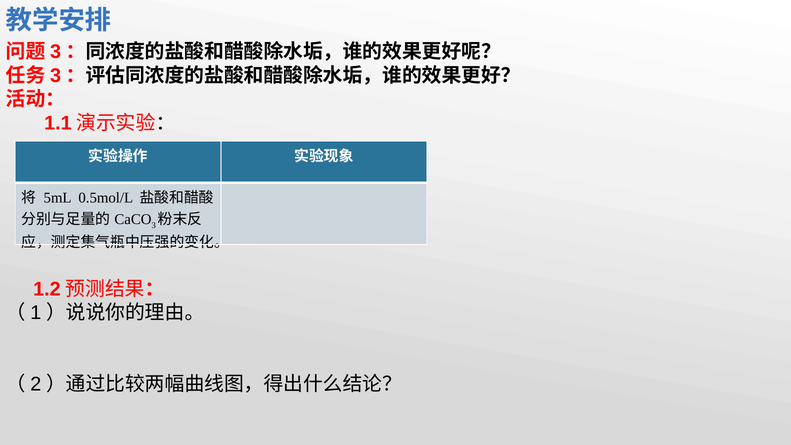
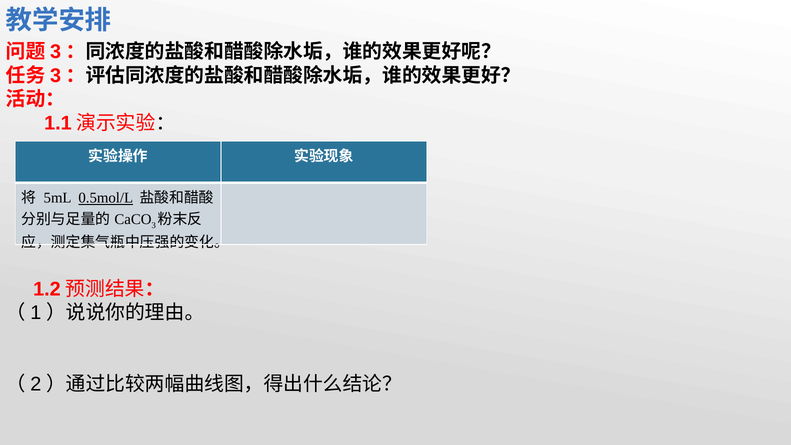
0.5mol/L underline: none -> present (106, 198)
